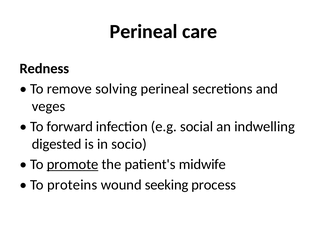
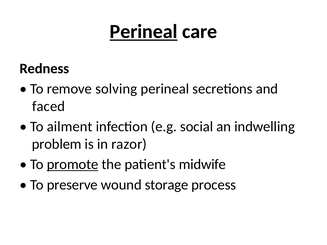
Perineal underline: none -> present (144, 32)
veges: veges -> faced (49, 106)
forward: forward -> ailment (70, 127)
digested: digested -> problem (57, 144)
socio: socio -> razor (129, 144)
proteins: proteins -> preserve (72, 185)
seeking: seeking -> storage (167, 185)
